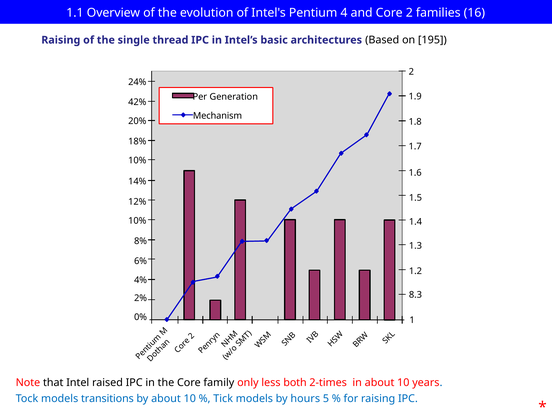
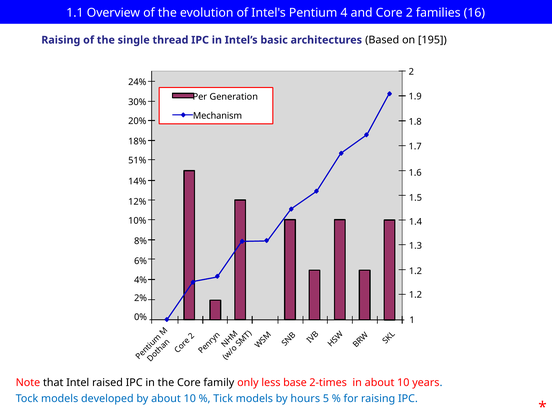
42%: 42% -> 30% (137, 102)
10%: 10% -> 51% (137, 161)
8.3: 8.3 -> 1.2 (415, 295)
both: both -> base (295, 383)
transitions: transitions -> developed (107, 399)
